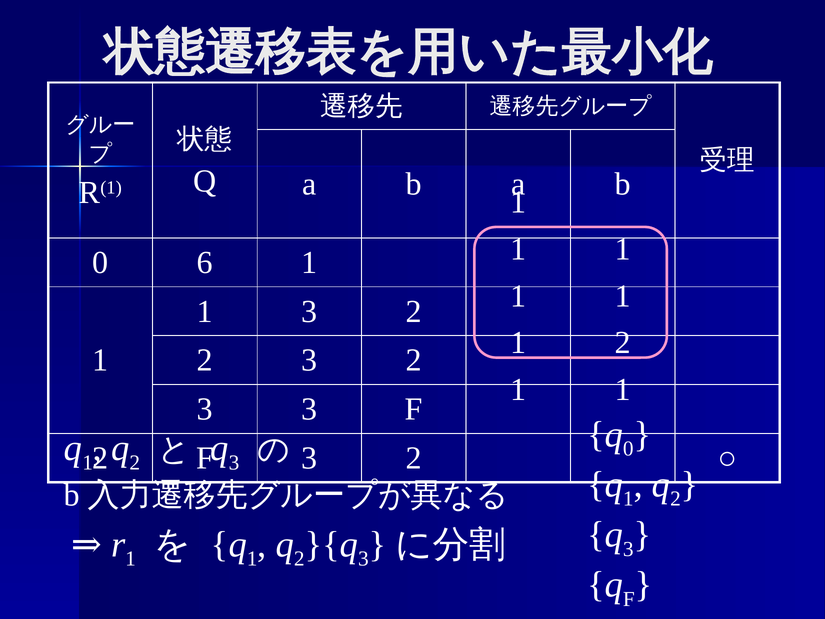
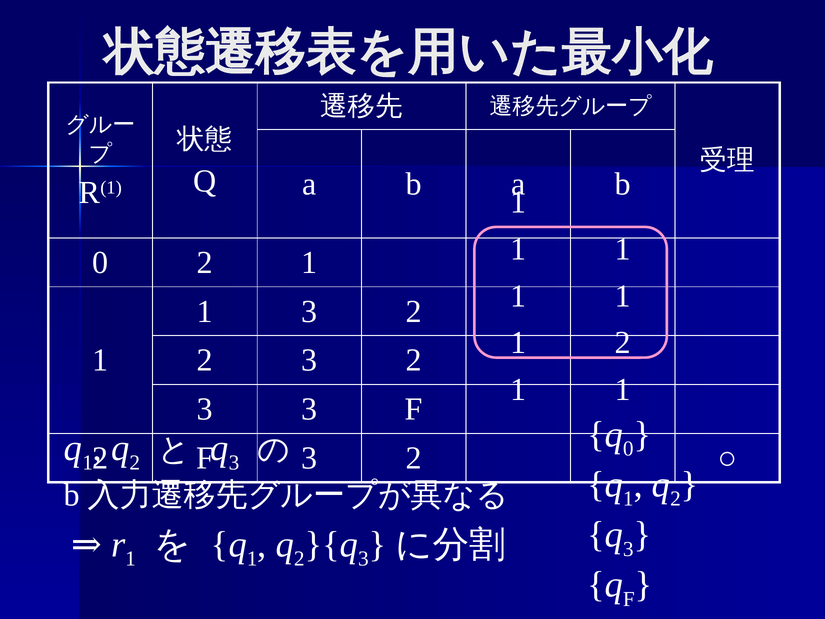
0 6: 6 -> 2 (205, 262)
